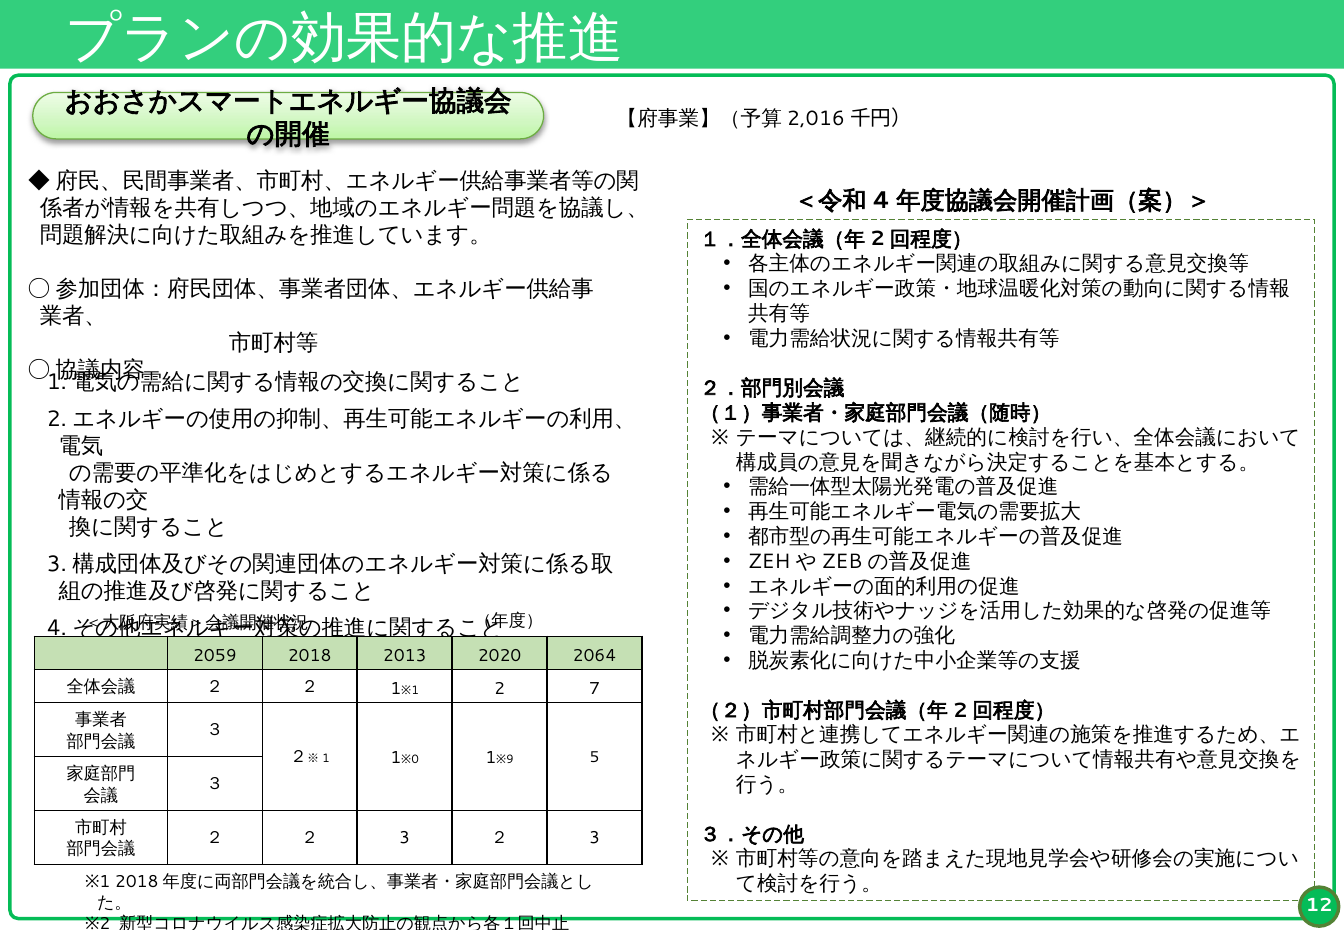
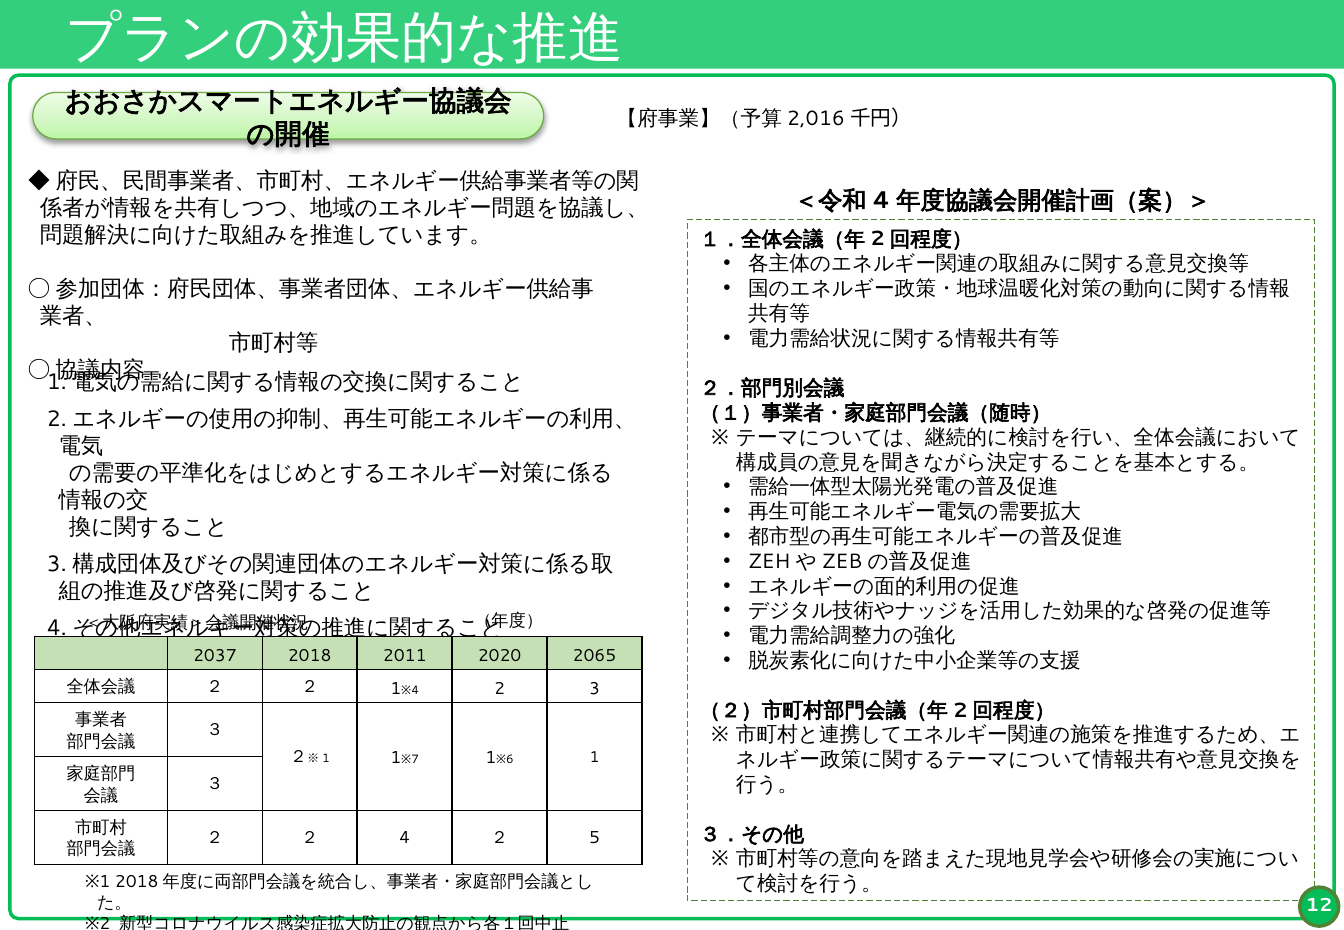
2059: 2059 -> 2037 (215, 656)
2013: 2013 -> 2011 (405, 656)
2064: 2064 -> 2065 (594, 656)
1: 1 -> 4 (415, 691)
7: 7 -> 3 (595, 689)
0: 0 -> 7 (415, 760)
9: 9 -> 6 (510, 760)
5: 5 -> 1 (594, 758)
２ ２ 3: 3 -> 4 (405, 839)
3: 3 -> 5 (595, 839)
